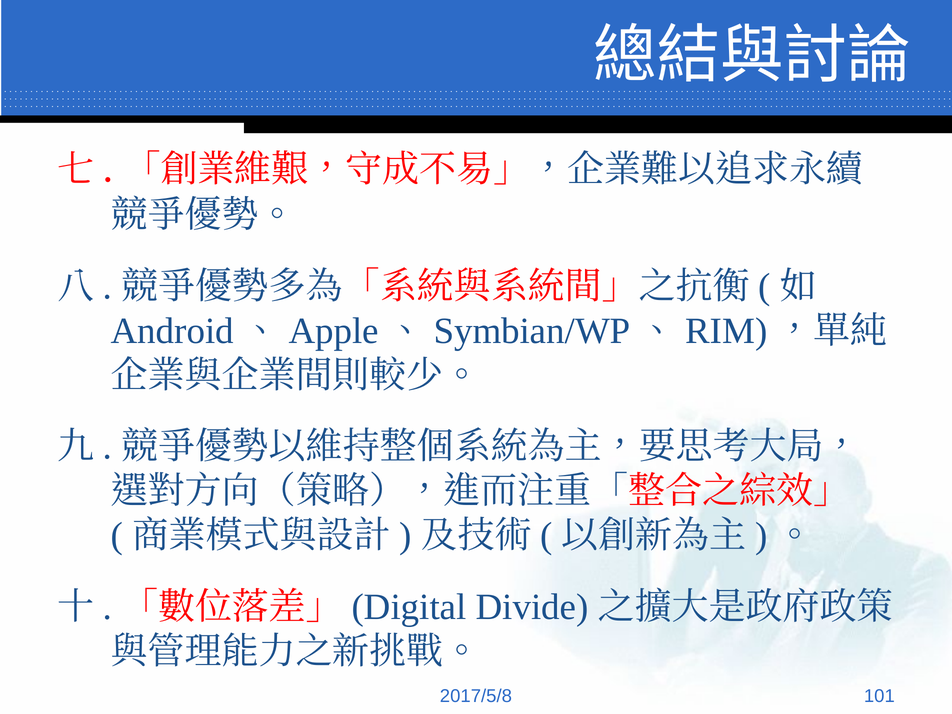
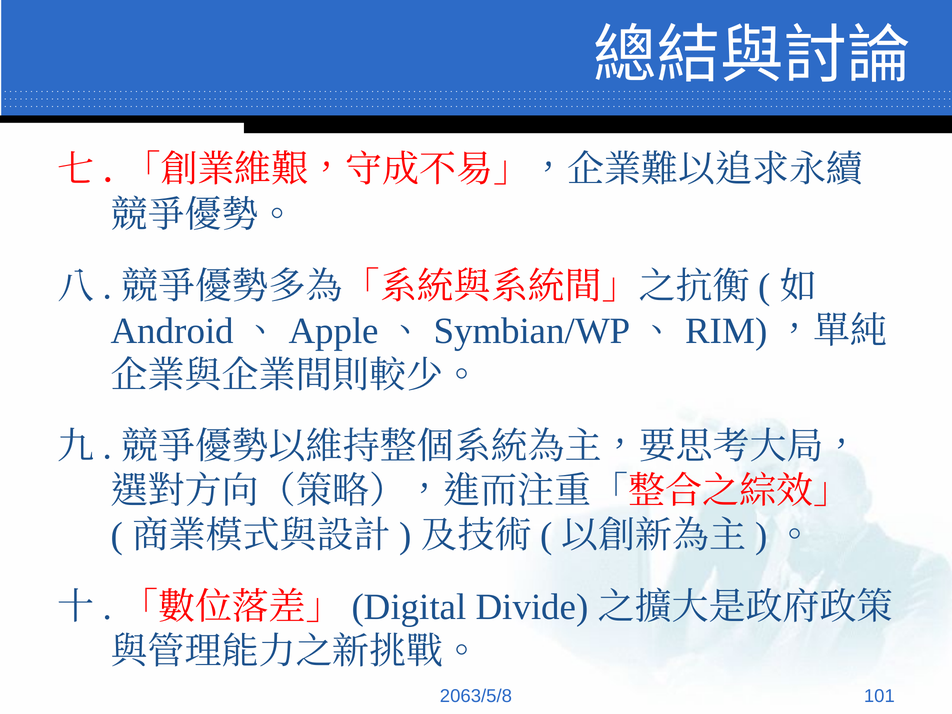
2017/5/8: 2017/5/8 -> 2063/5/8 (476, 696)
